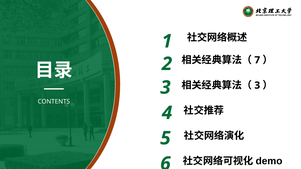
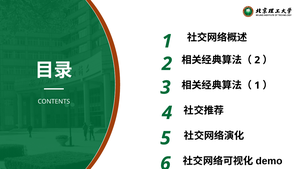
7: 7 -> 2 (257, 60)
3: 3 -> 1 (257, 86)
